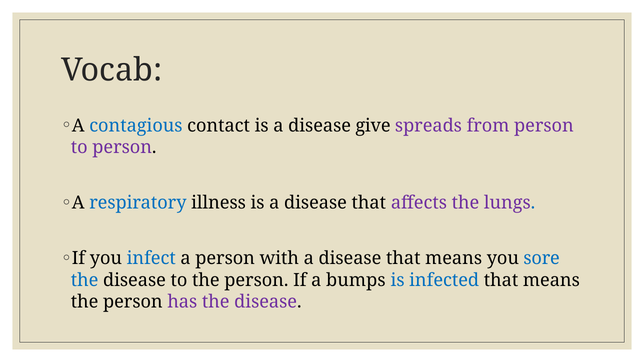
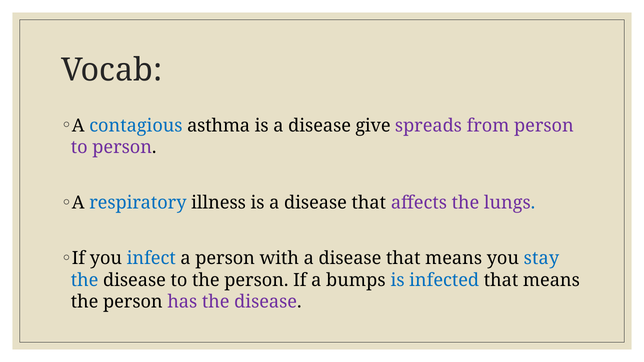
contact: contact -> asthma (219, 126)
sore: sore -> stay (541, 259)
